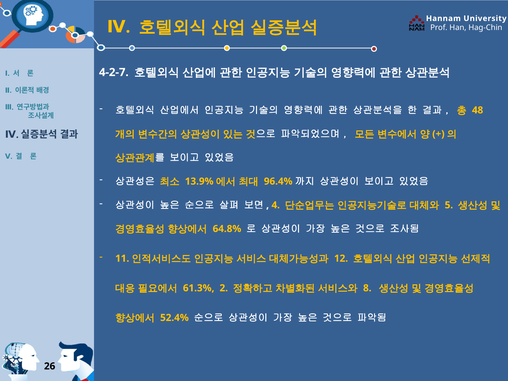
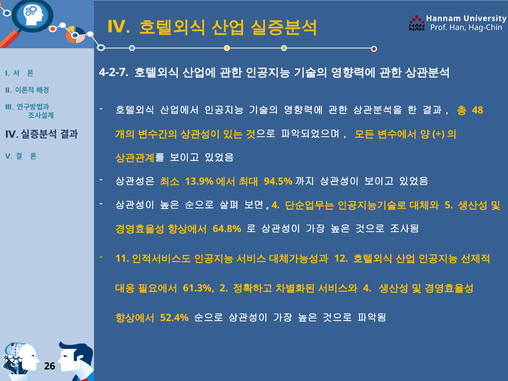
96.4%: 96.4% -> 94.5% (278, 181)
8: 8 -> 4 (367, 288)
